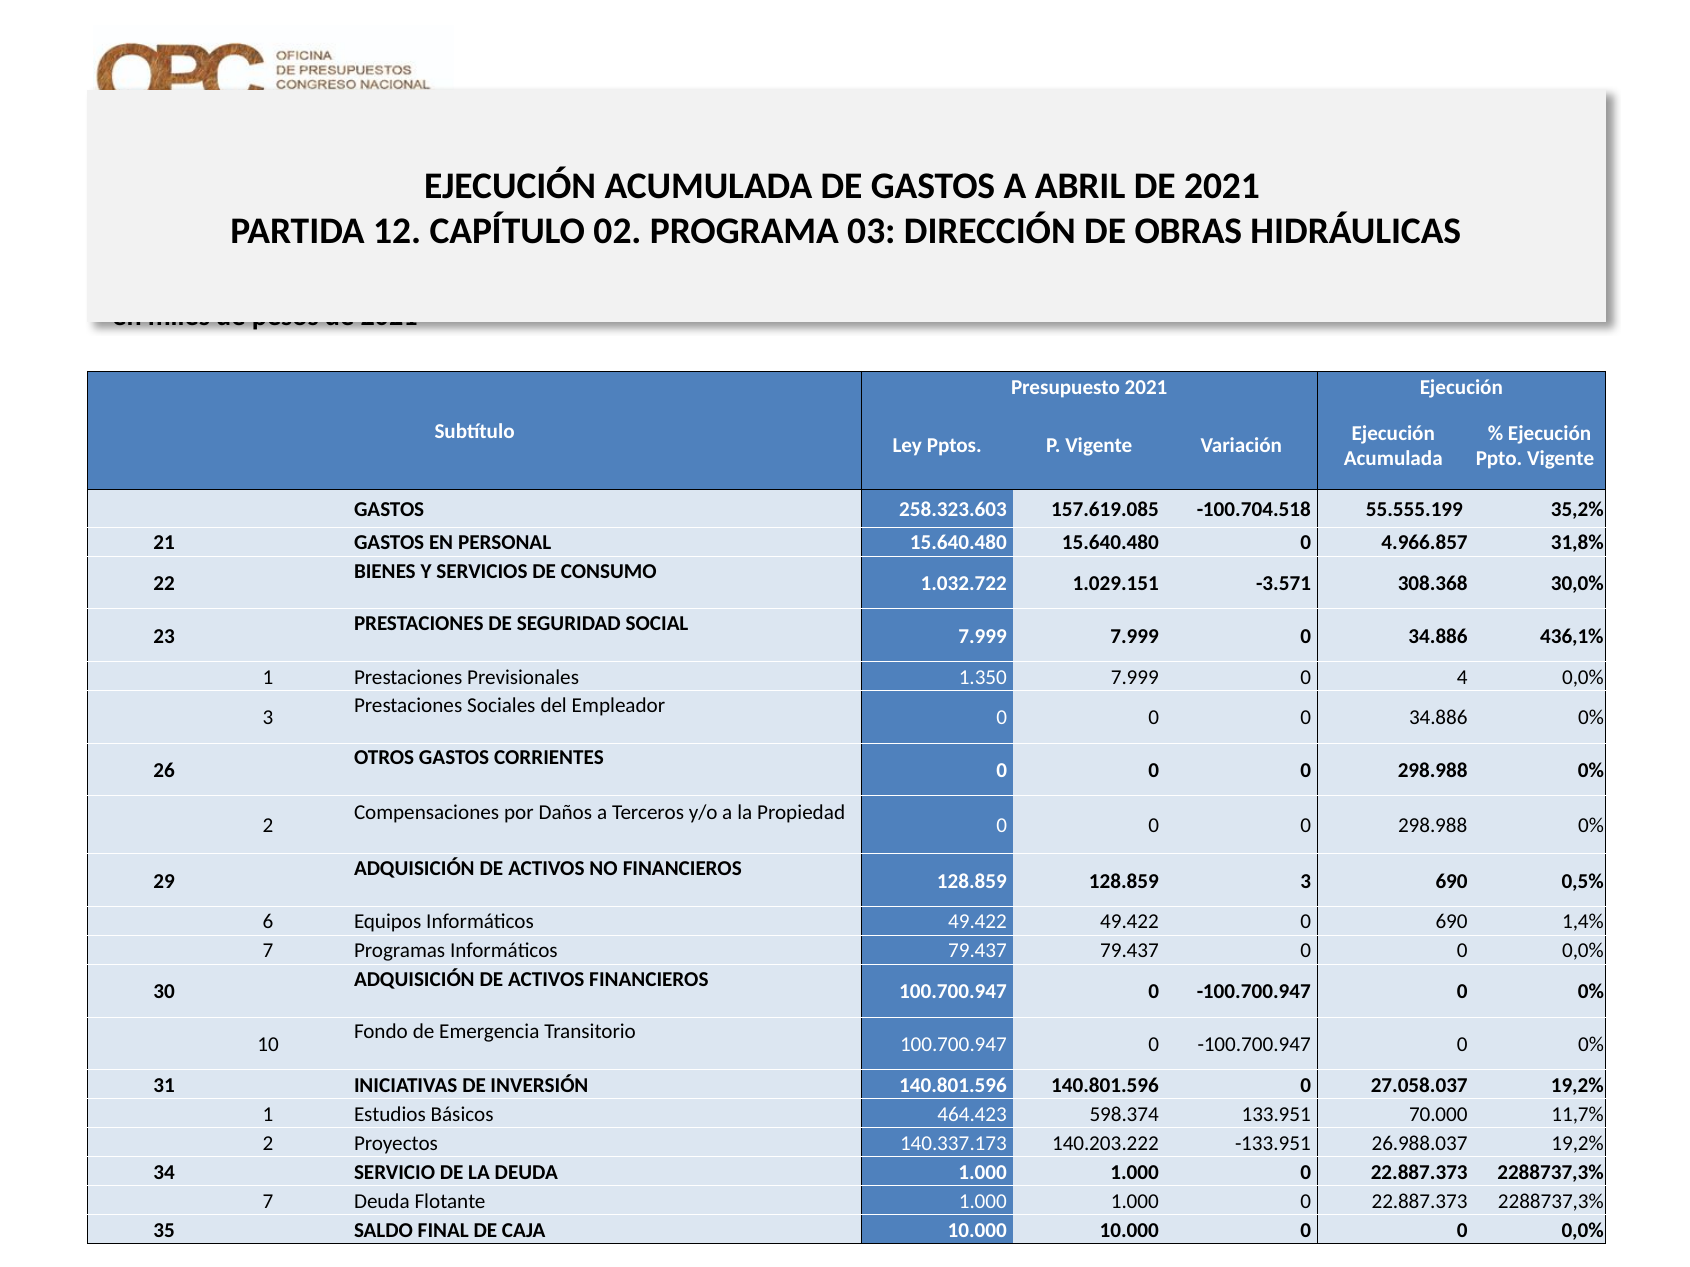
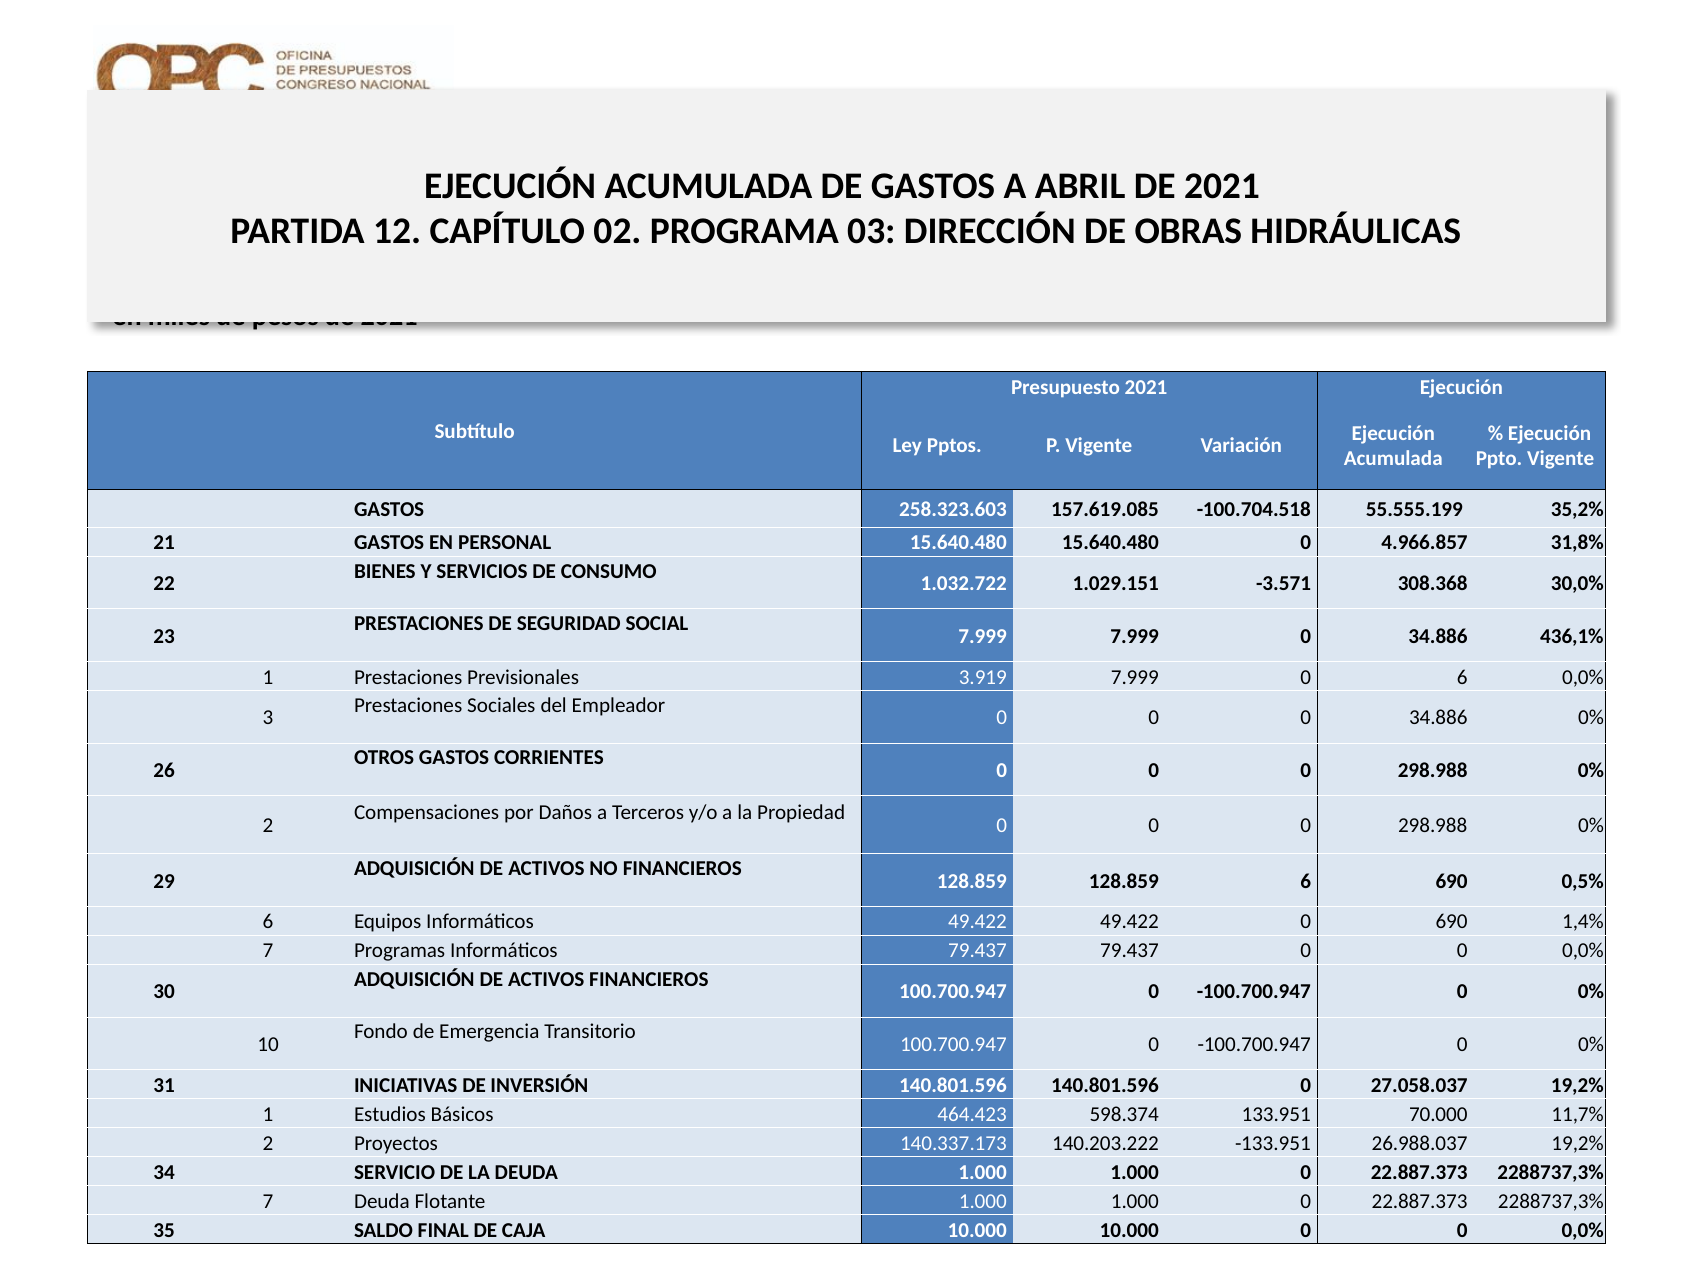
1.350: 1.350 -> 3.919 (983, 677)
0 4: 4 -> 6 (1462, 677)
128.859 3: 3 -> 6 (1306, 882)
